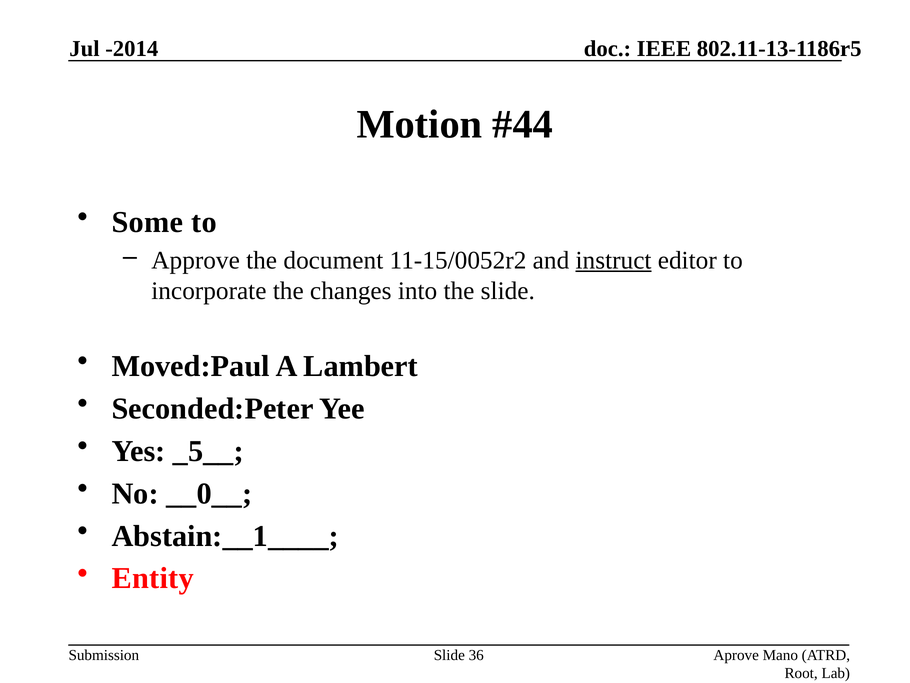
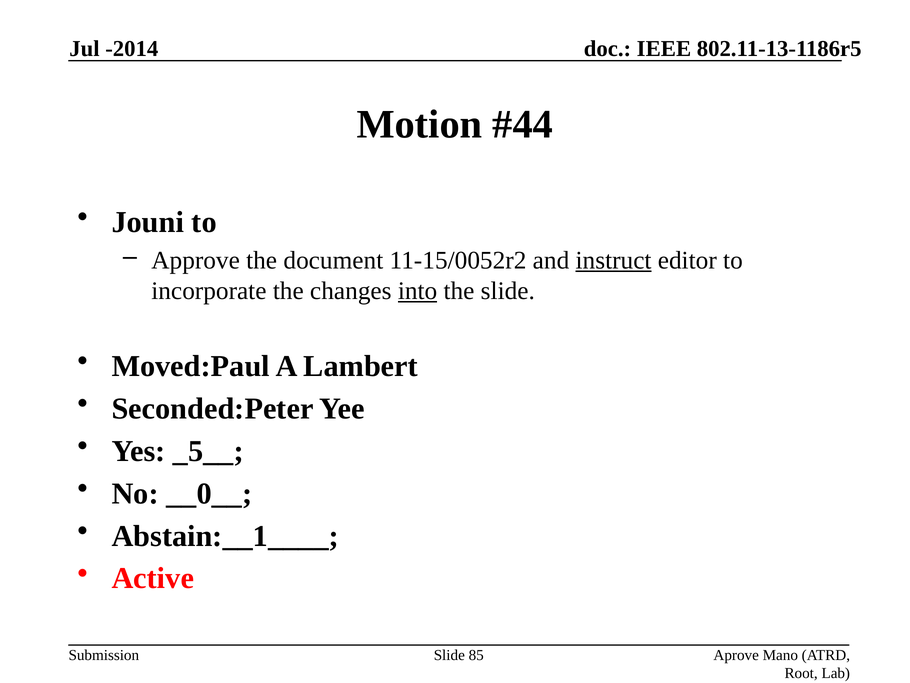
Some: Some -> Jouni (148, 222)
into underline: none -> present (418, 291)
Entity: Entity -> Active (153, 578)
36: 36 -> 85 (476, 655)
